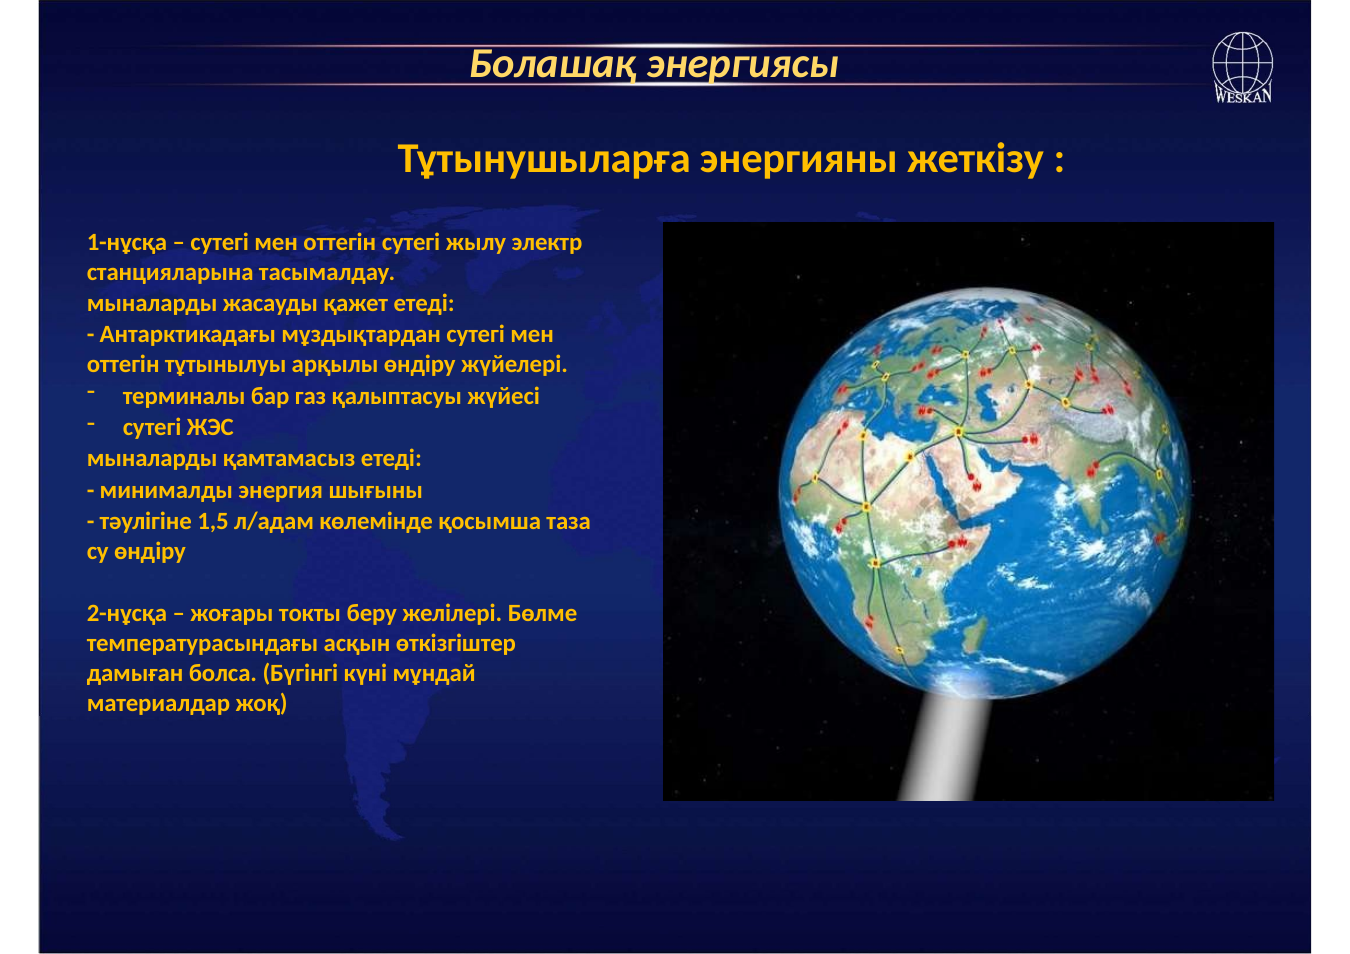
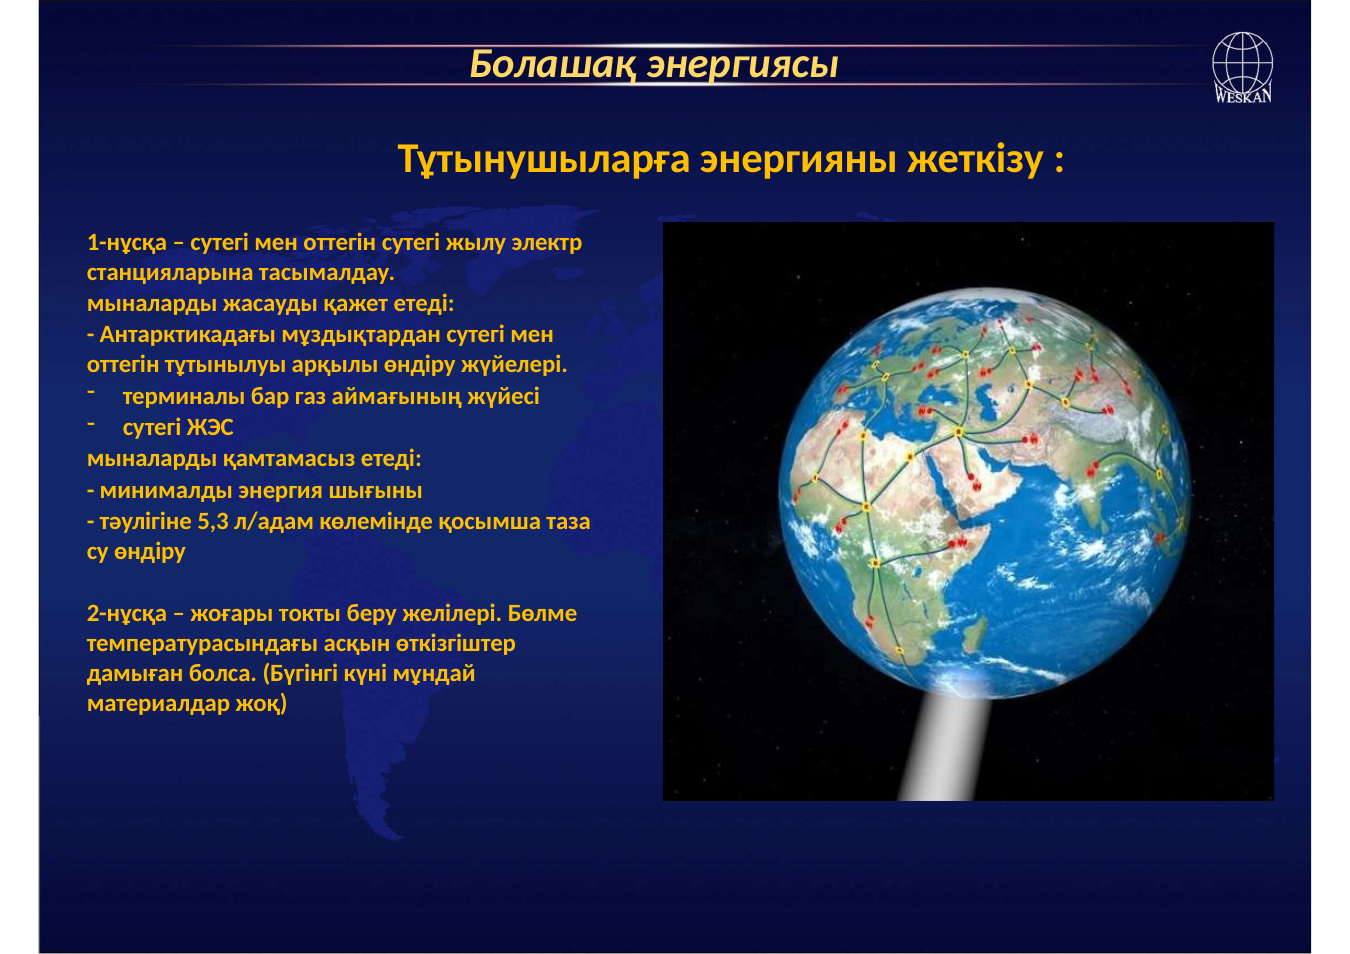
қалыптасуы: қалыптасуы -> аймағының (397, 396)
1,5: 1,5 -> 5,3 (213, 522)
